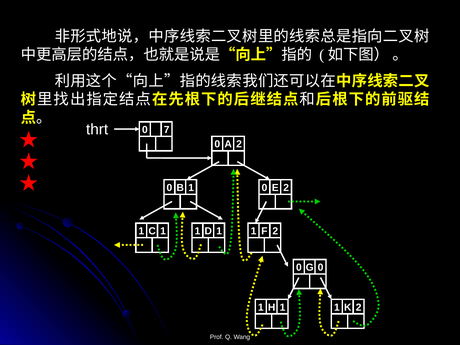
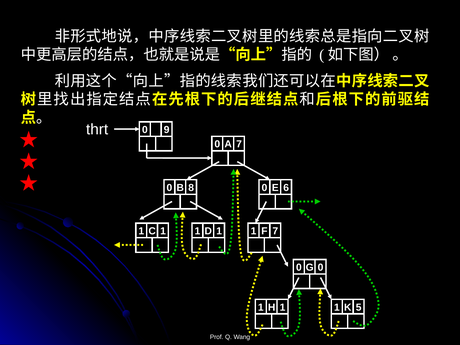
7: 7 -> 9 (167, 130)
A 2: 2 -> 7 (239, 144)
B 1: 1 -> 8 (191, 188)
E 2: 2 -> 6 (286, 188)
F 2: 2 -> 7 (275, 231)
2: 2 -> 5 (359, 307)
